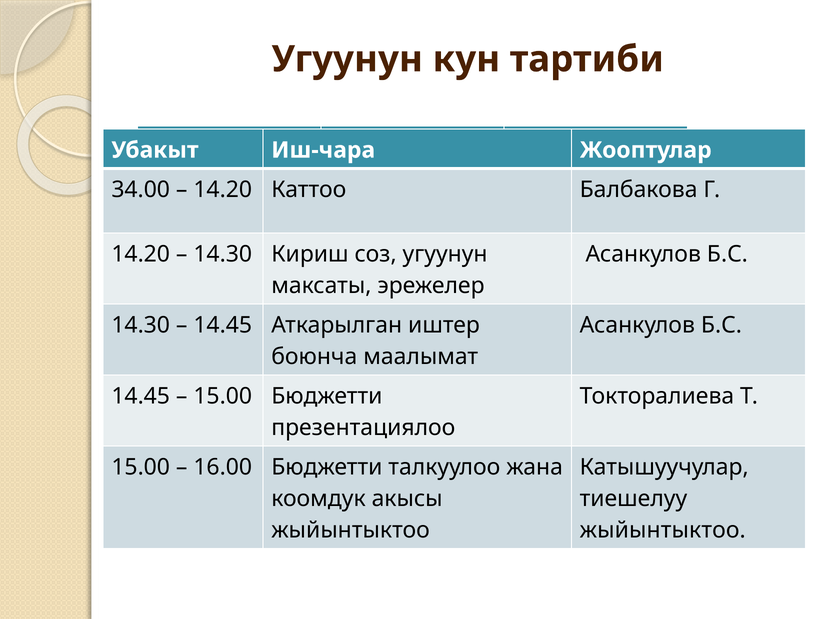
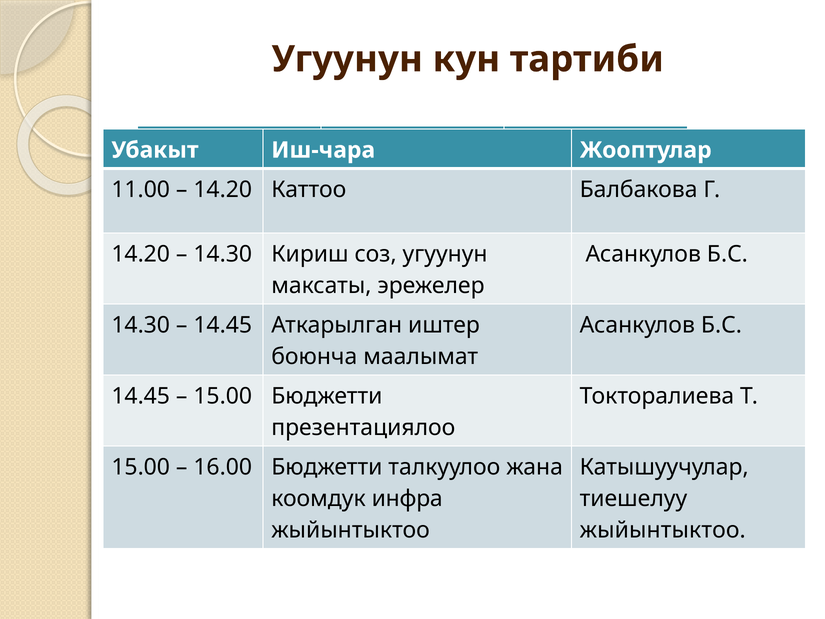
34.00: 34.00 -> 11.00 (141, 190)
акысы: акысы -> инфра (407, 498)
